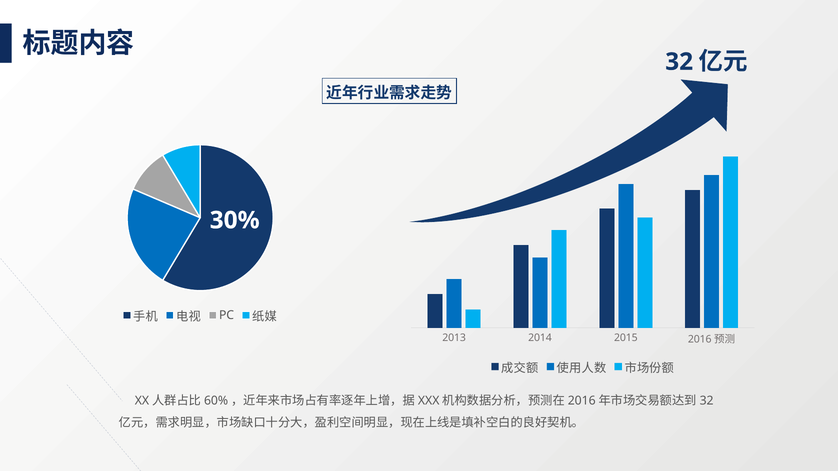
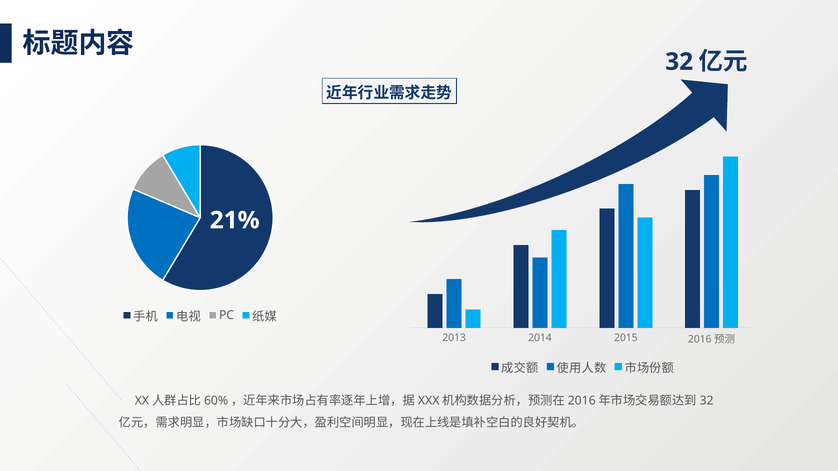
30%: 30% -> 21% (235, 220)
